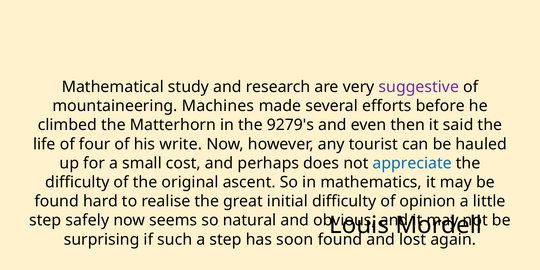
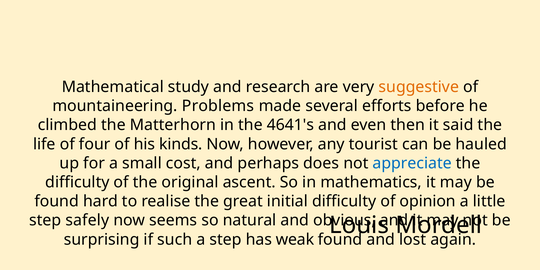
suggestive colour: purple -> orange (419, 87)
Machines: Machines -> Problems (218, 106)
9279's: 9279's -> 4641's (290, 125)
write: write -> kinds (181, 144)
soon: soon -> weak (295, 239)
